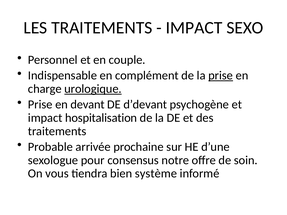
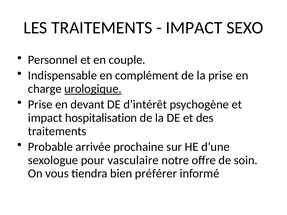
prise underline: present -> none (221, 76)
d’devant: d’devant -> d’intérêt (145, 105)
consensus: consensus -> vasculaire (133, 160)
système: système -> préférer (156, 174)
